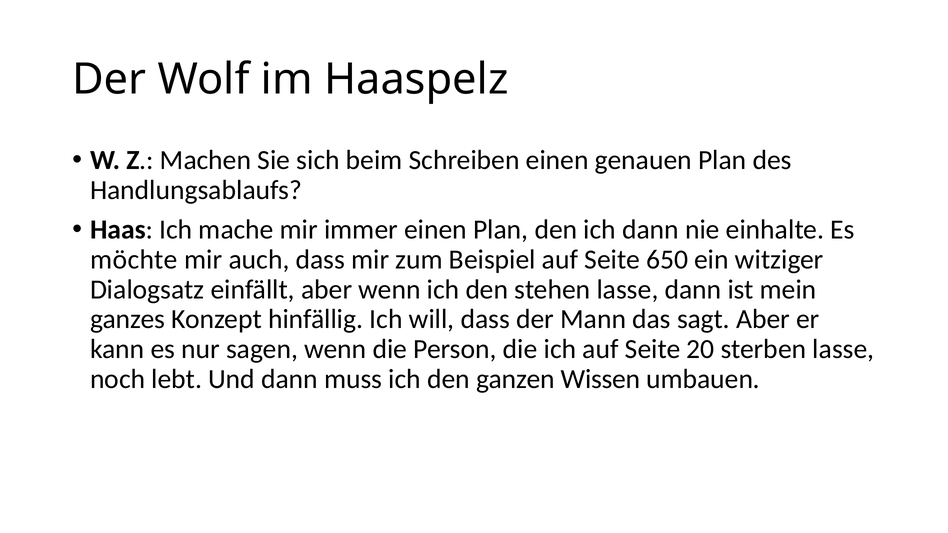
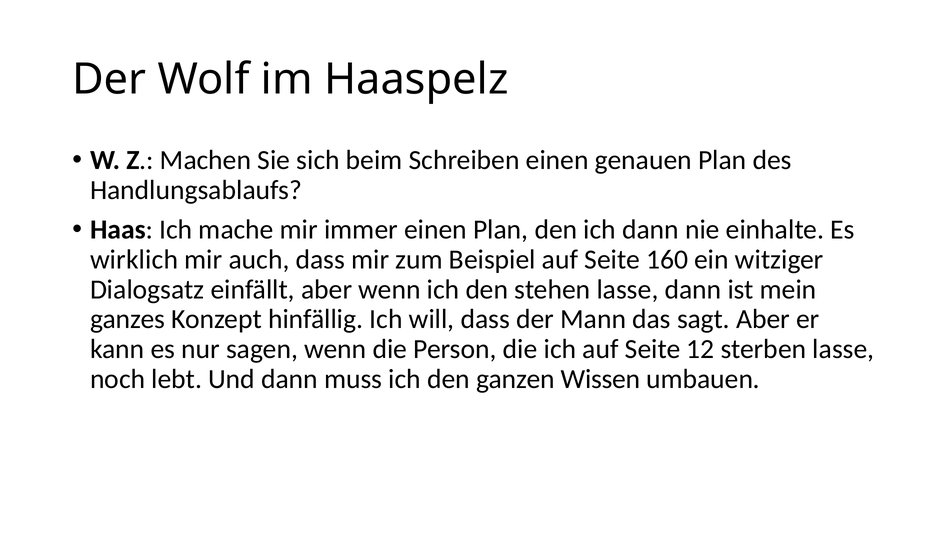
möchte: möchte -> wirklich (134, 260)
650: 650 -> 160 (667, 260)
20: 20 -> 12 (700, 349)
